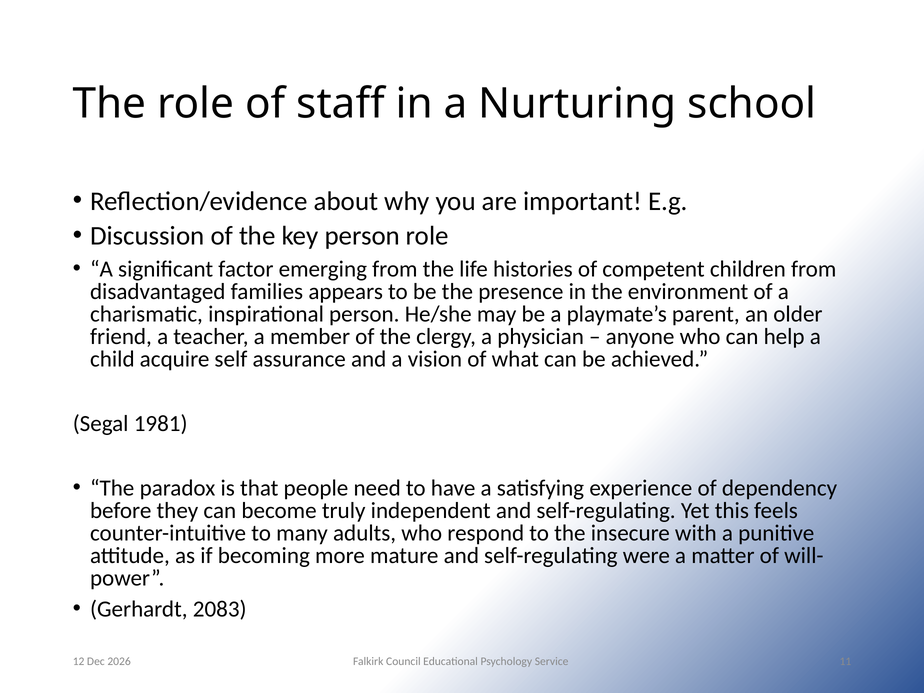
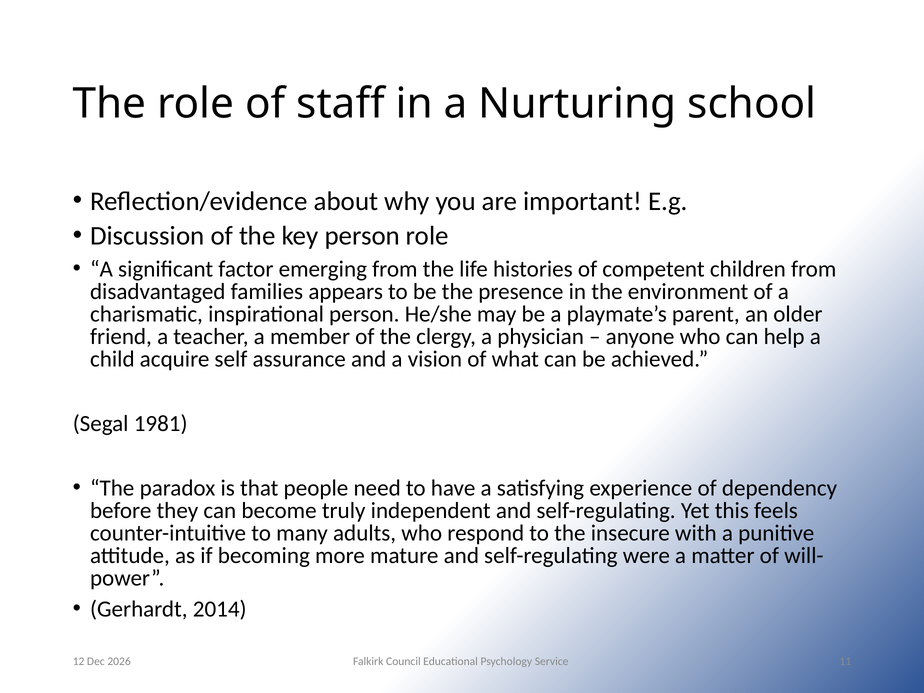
2083: 2083 -> 2014 (220, 609)
